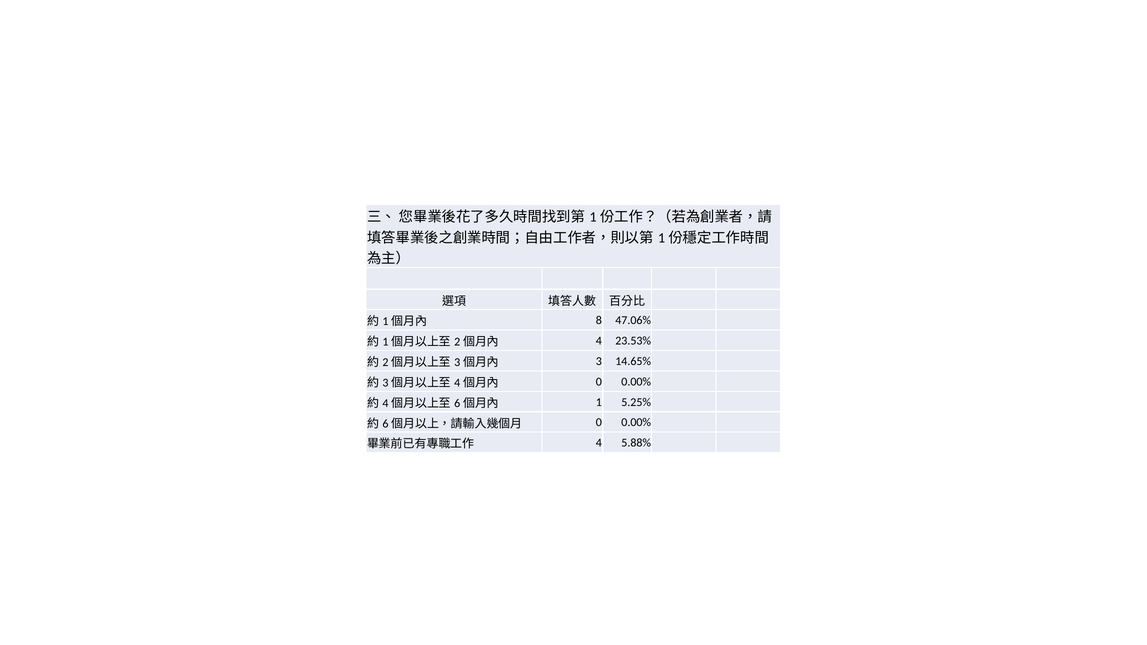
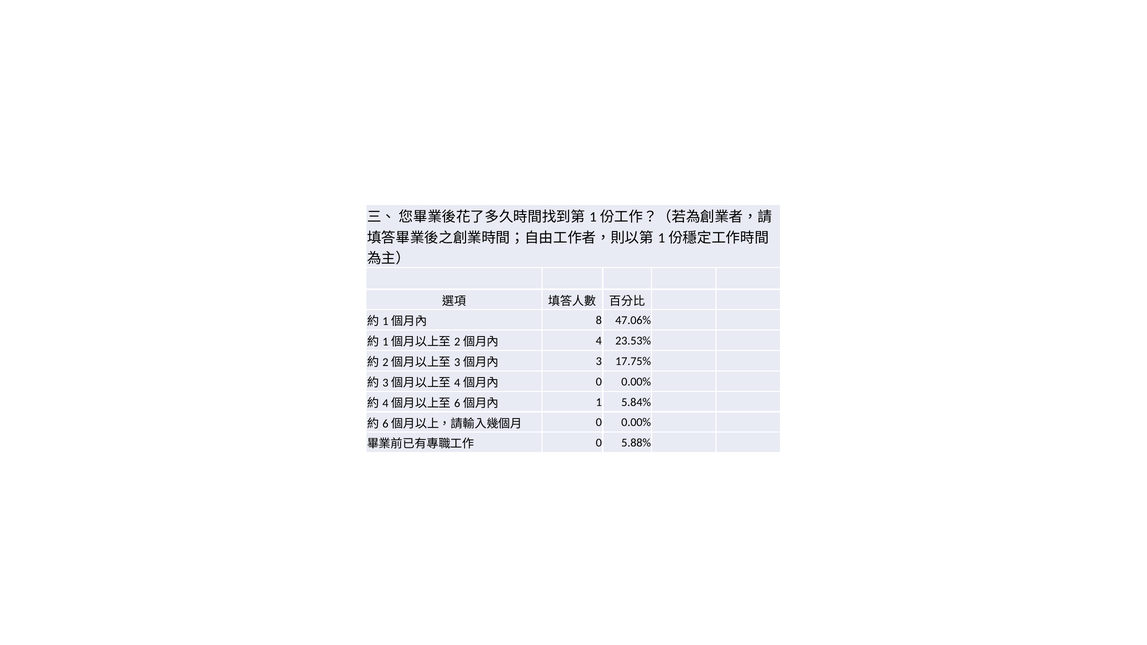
14.65%: 14.65% -> 17.75% (633, 361)
5.25%: 5.25% -> 5.84% (636, 402)
4: 4 -> 0 (599, 443)
